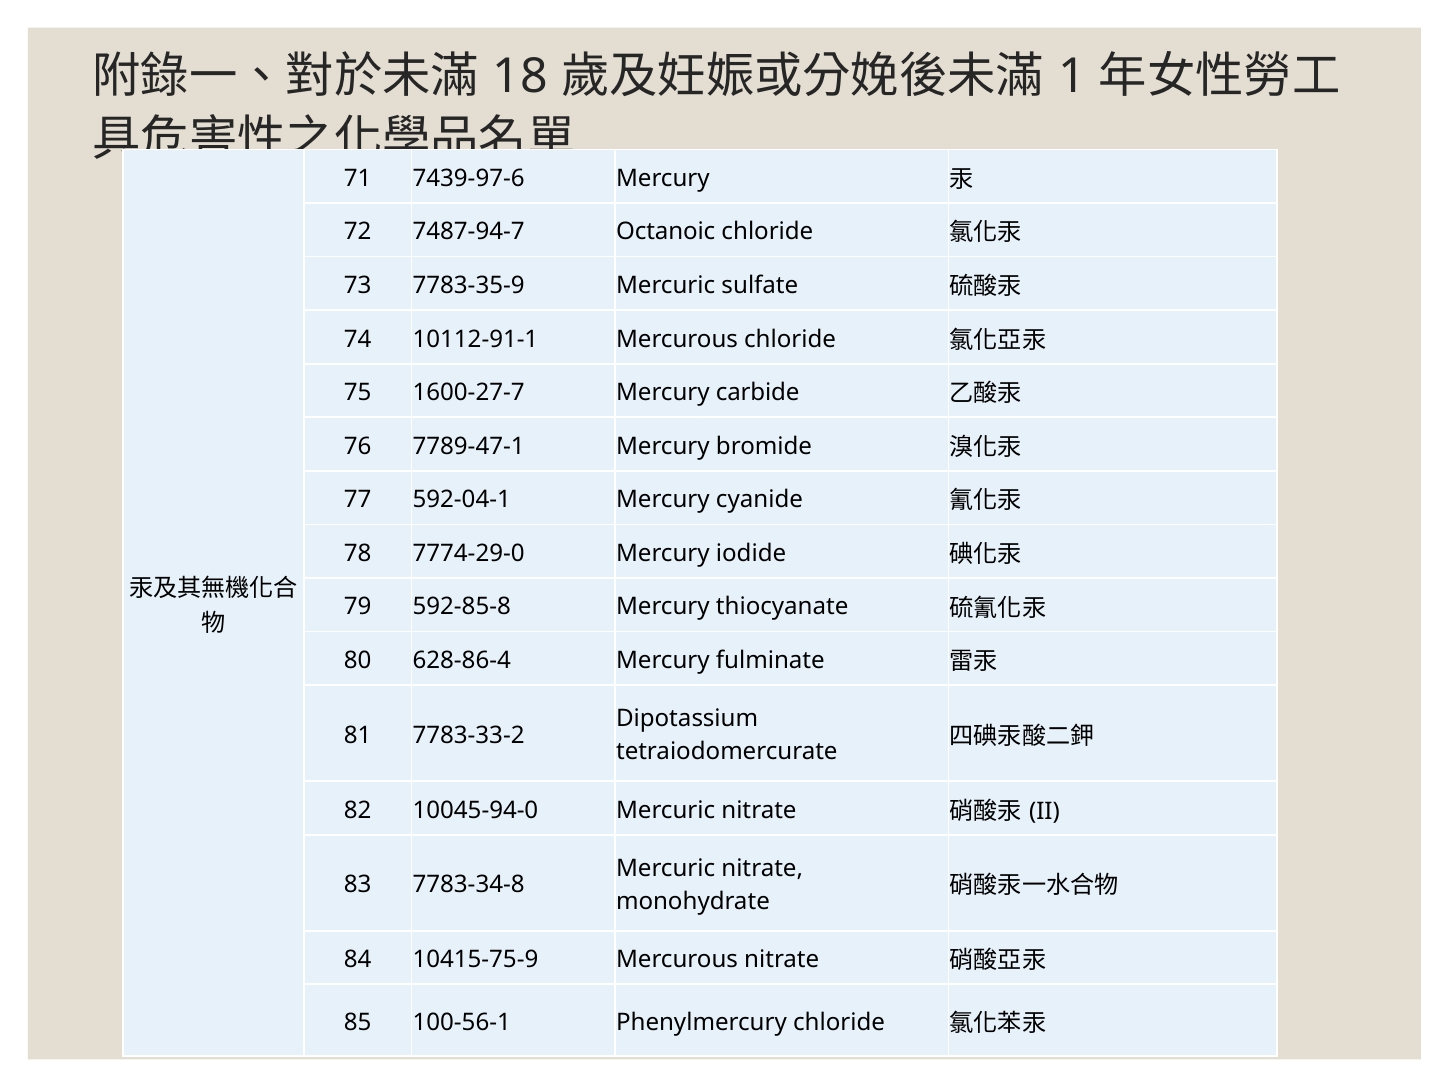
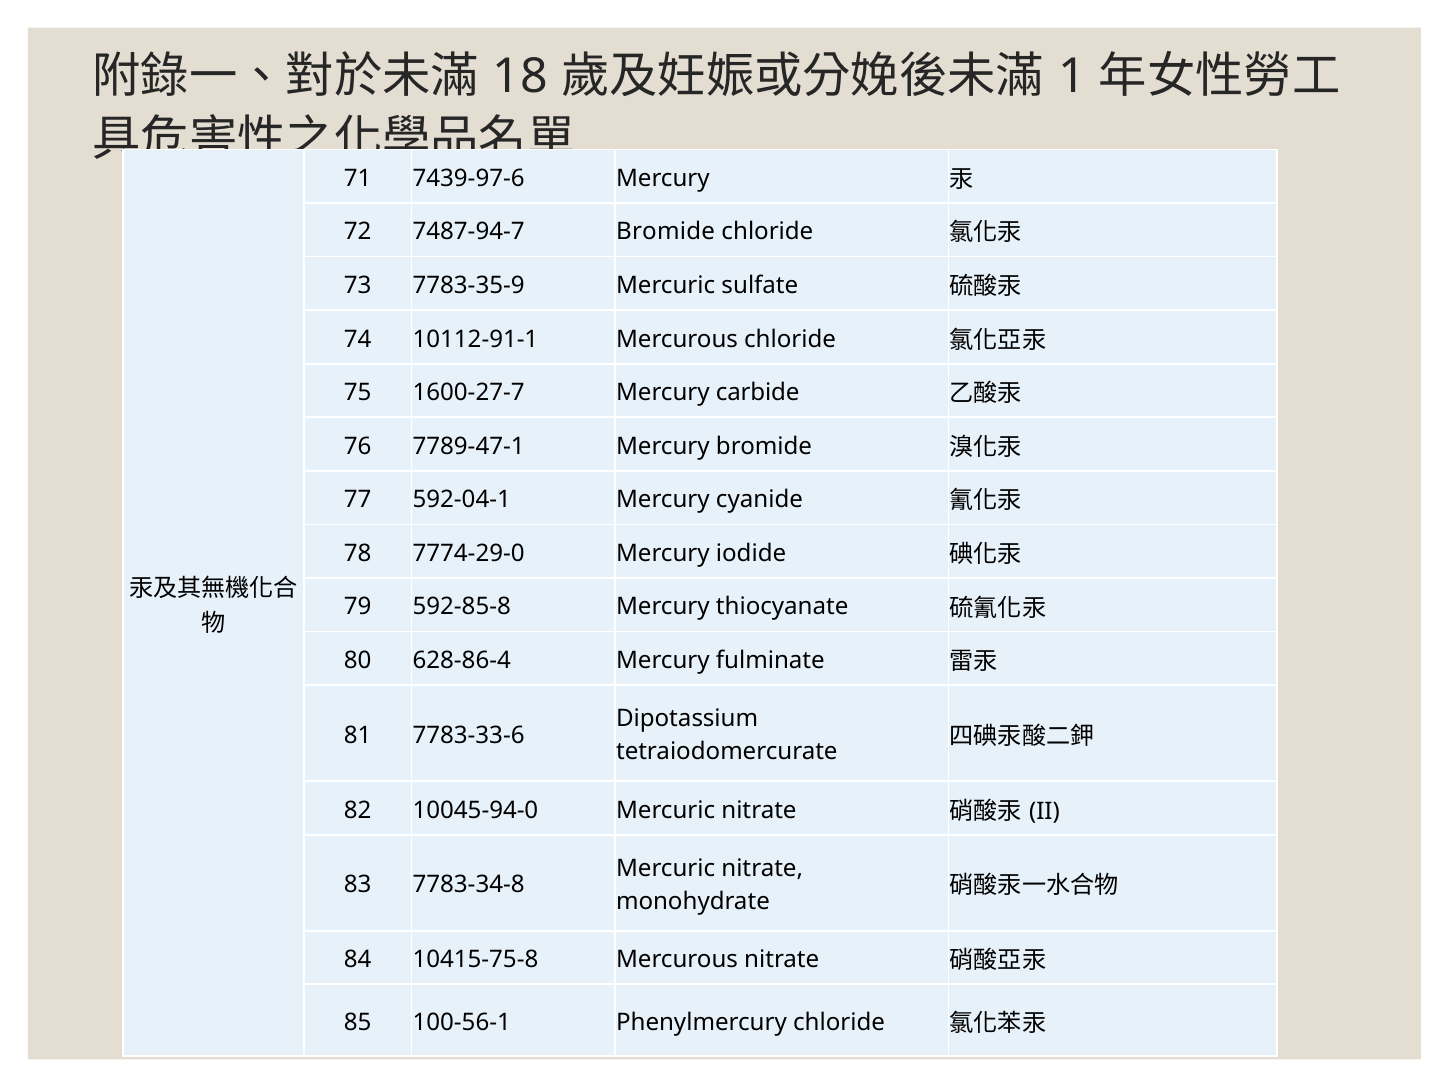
7487-94-7 Octanoic: Octanoic -> Bromide (666, 232)
7783-33-2: 7783-33-2 -> 7783-33-6 (469, 735)
10415-75-9: 10415-75-9 -> 10415-75-8 (475, 959)
